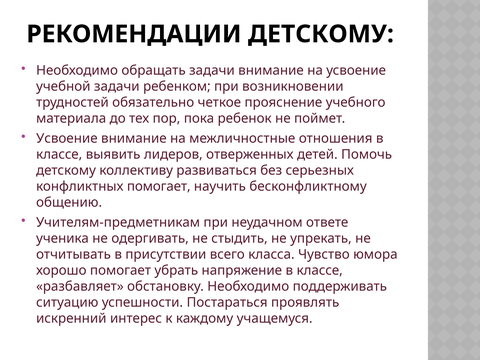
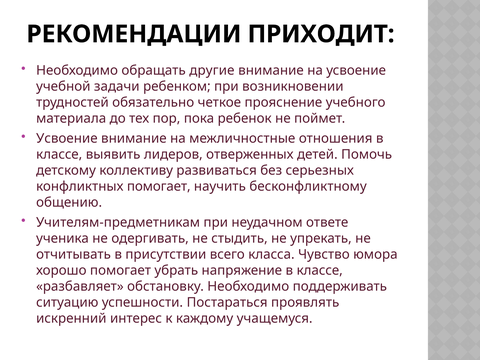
РЕКОМЕНДАЦИИ ДЕТСКОМУ: ДЕТСКОМУ -> ПРИХОДИТ (321, 34)
обращать задачи: задачи -> другие (212, 70)
